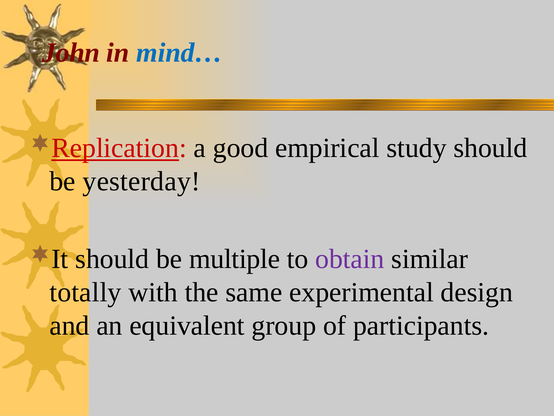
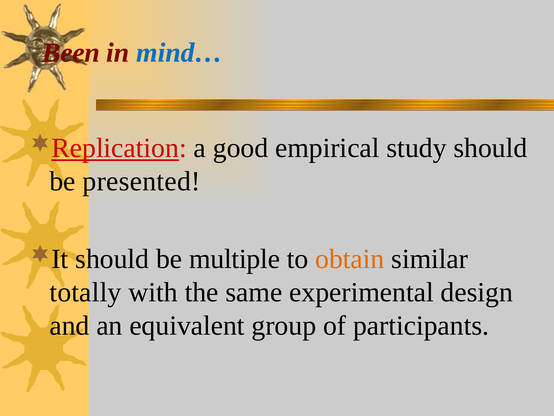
John: John -> Been (71, 53)
yesterday: yesterday -> presented (141, 181)
obtain colour: purple -> orange (350, 259)
